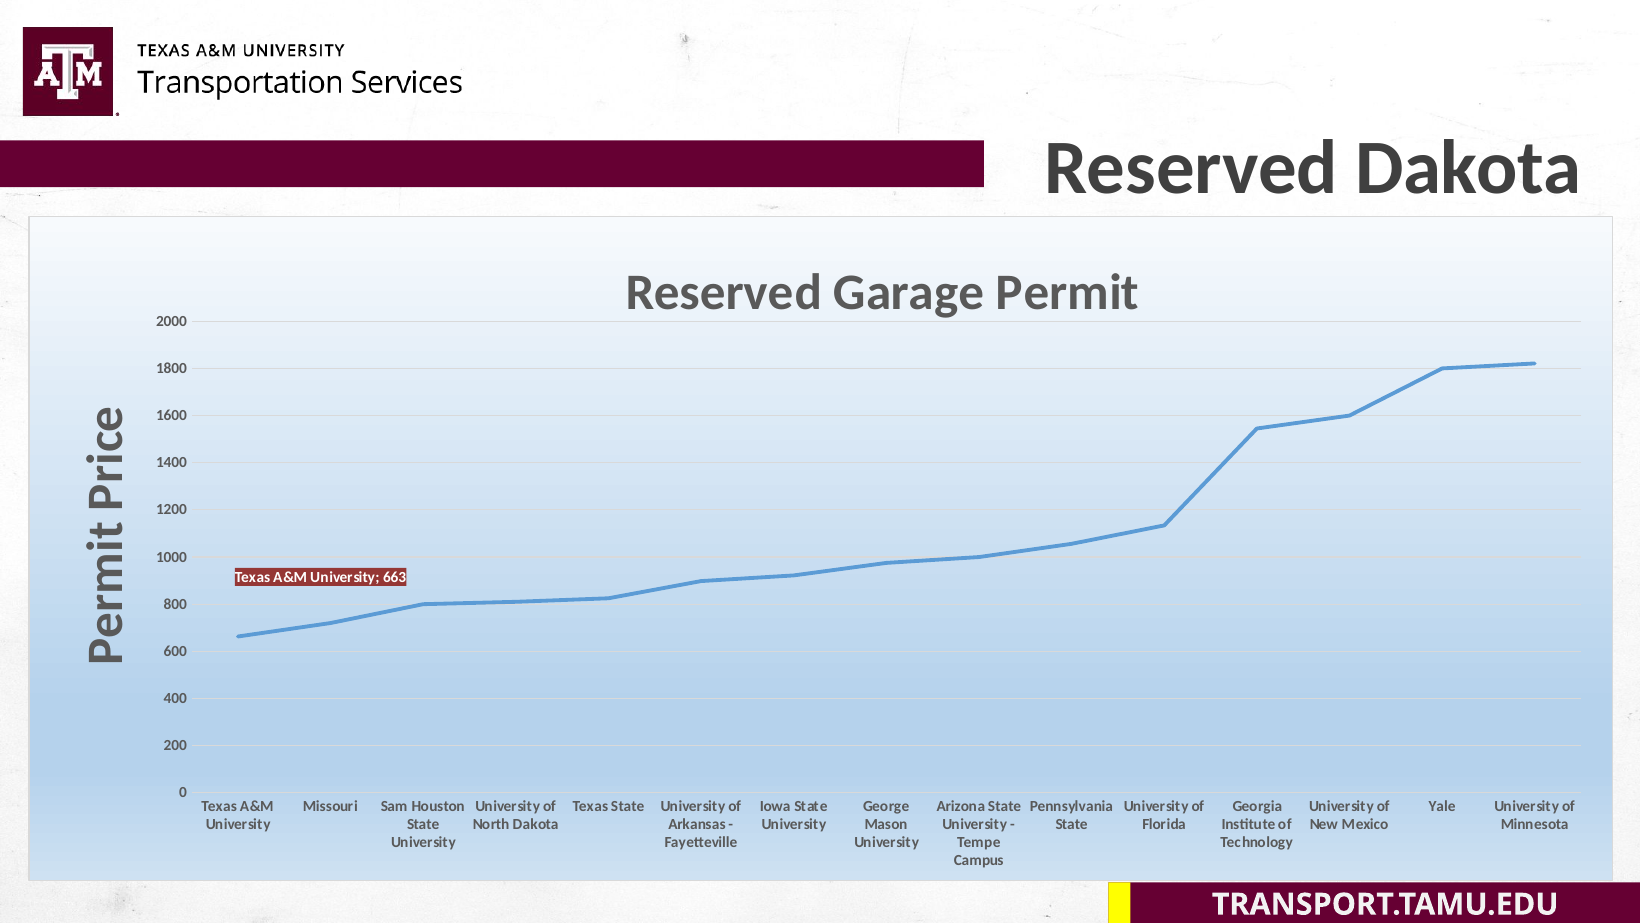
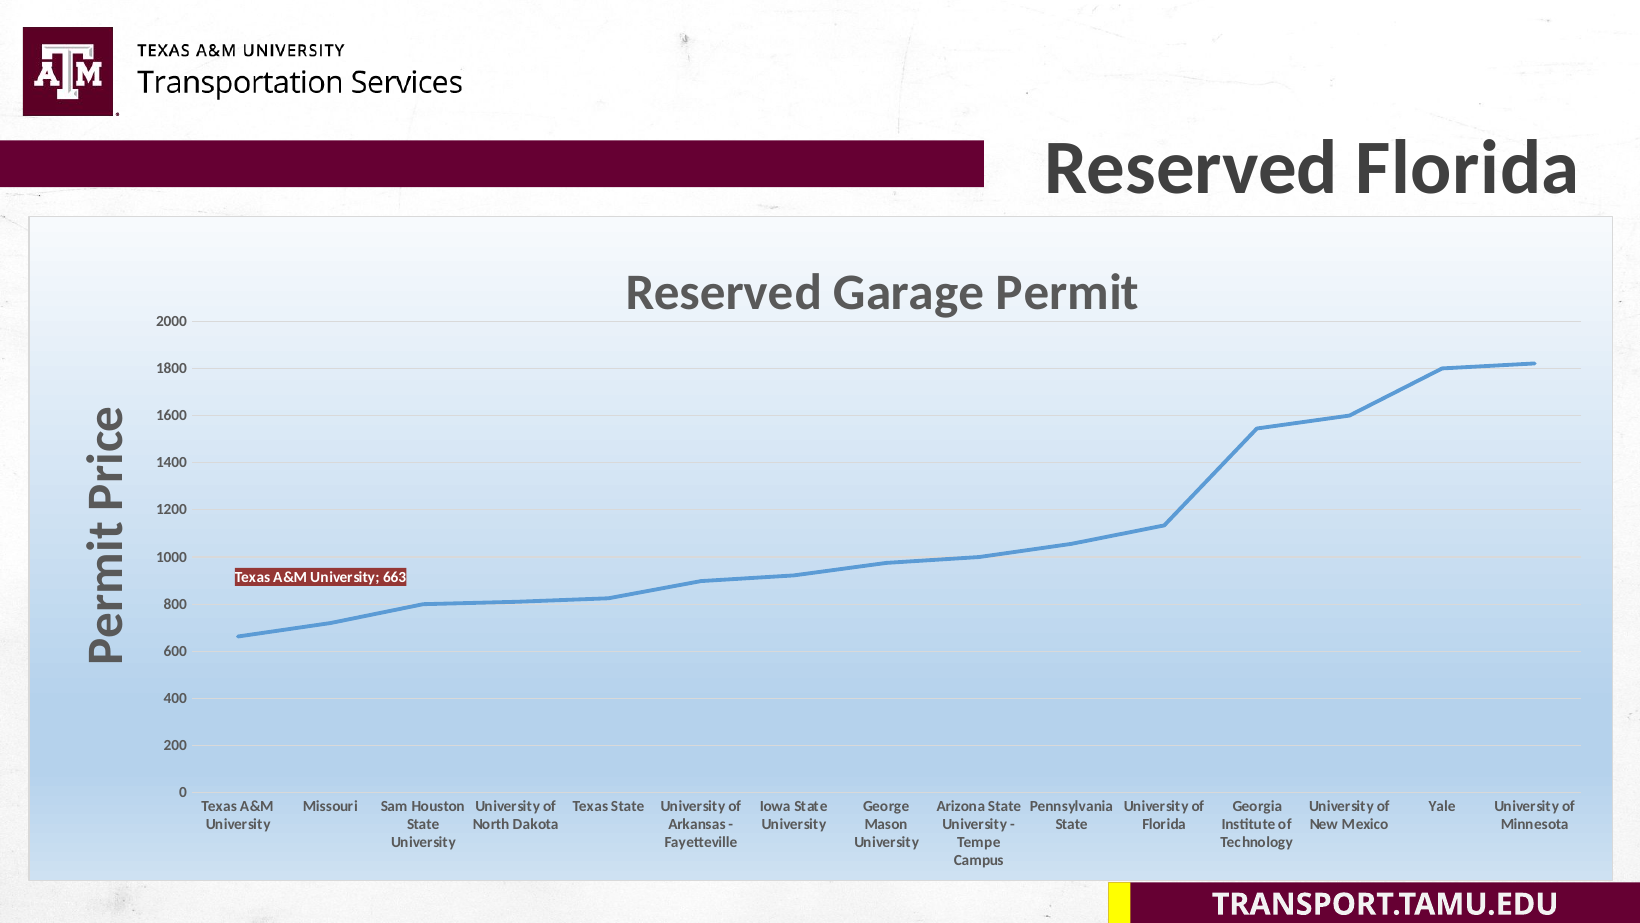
Reserved Dakota: Dakota -> Florida (1468, 168)
